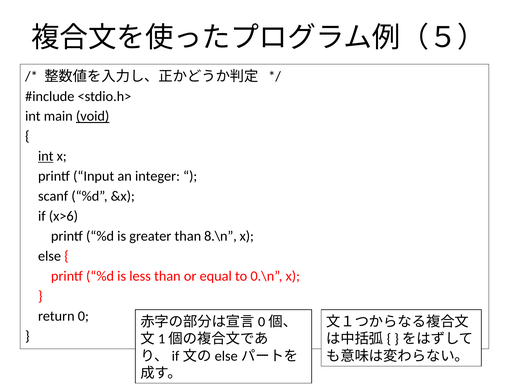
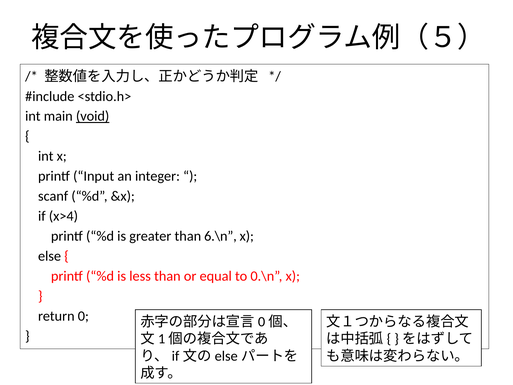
int underline: present -> none (46, 156)
x>6: x>6 -> x>4 (63, 216)
8.\n: 8.\n -> 6.\n (220, 236)
